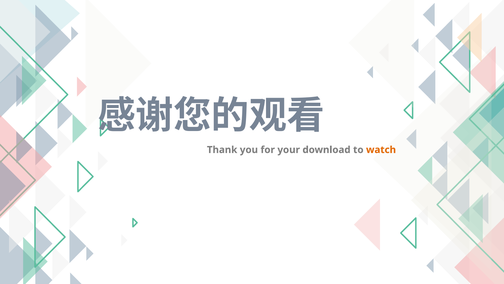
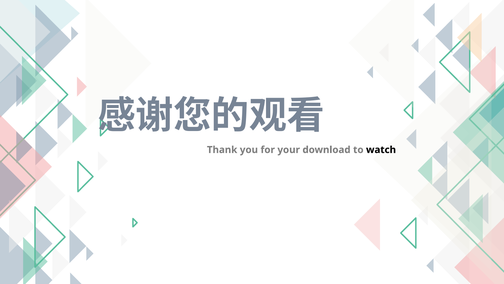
watch colour: orange -> black (381, 150)
